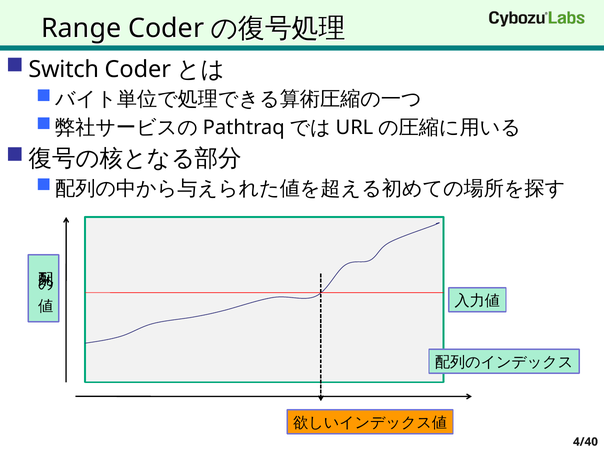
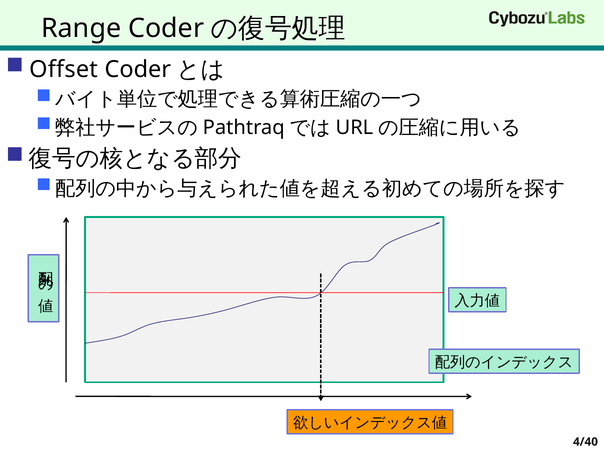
Switch: Switch -> Offset (64, 69)
